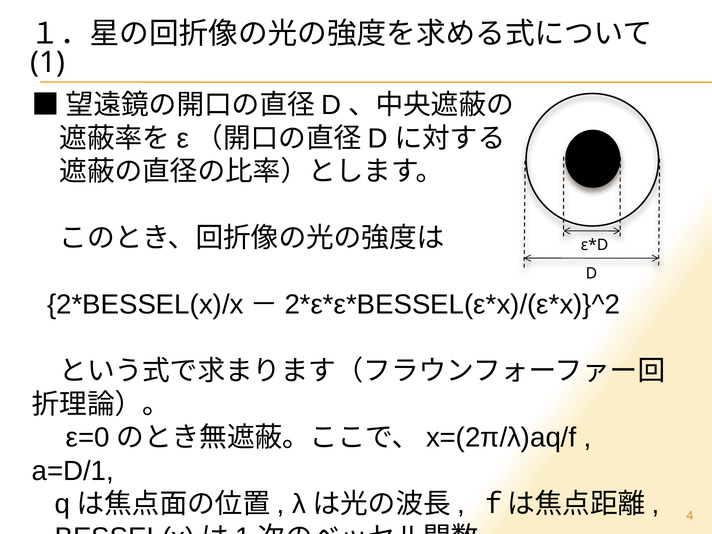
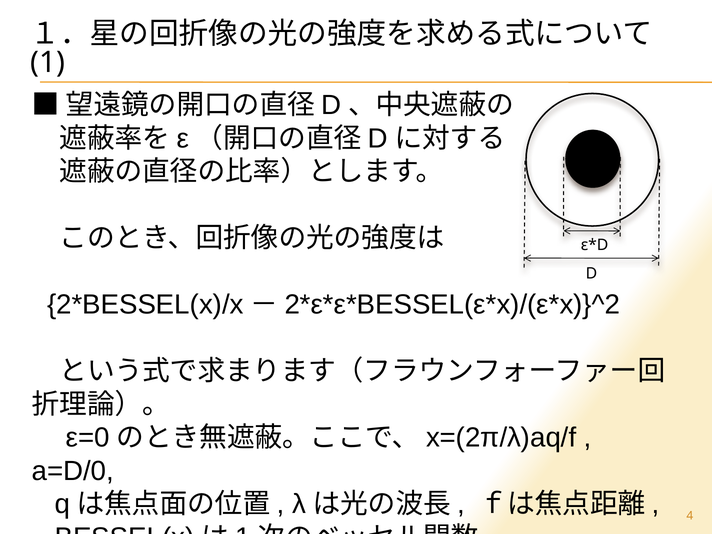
a=D/1: a=D/1 -> a=D/0 (73, 471)
